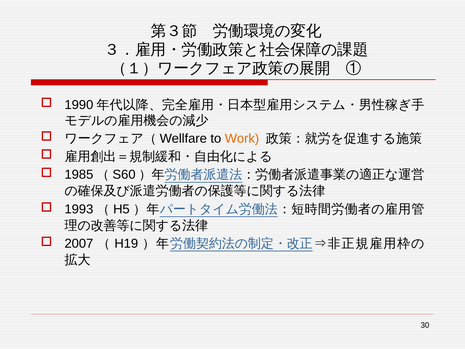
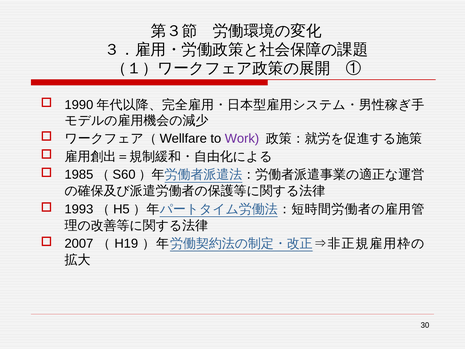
Work colour: orange -> purple (242, 138)
